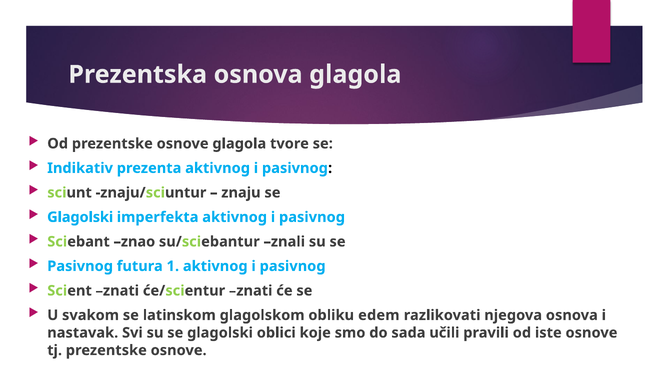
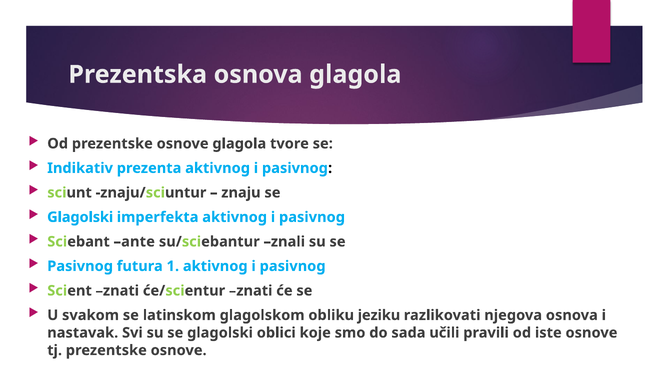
znao: znao -> ante (134, 242)
edem: edem -> jeziku (379, 315)
